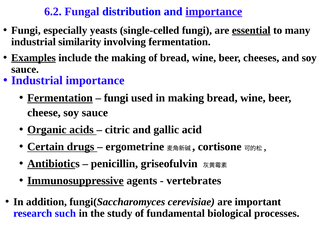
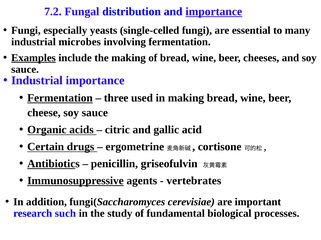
6.2: 6.2 -> 7.2 (53, 12)
essential underline: present -> none (251, 30)
similarity: similarity -> microbes (80, 42)
fungi: fungi -> three (116, 98)
